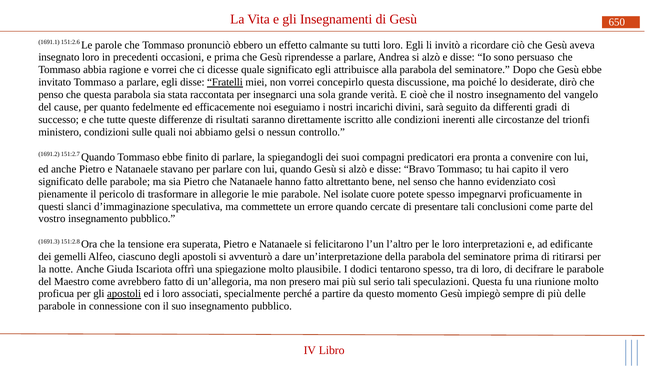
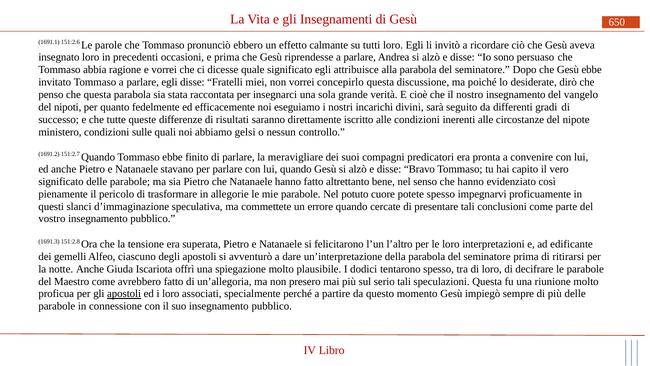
Fratelli underline: present -> none (225, 82)
cause: cause -> nipoti (68, 107)
trionfi: trionfi -> nipote (576, 120)
spiegandogli: spiegandogli -> meravigliare (295, 157)
isolate: isolate -> potuto (355, 194)
